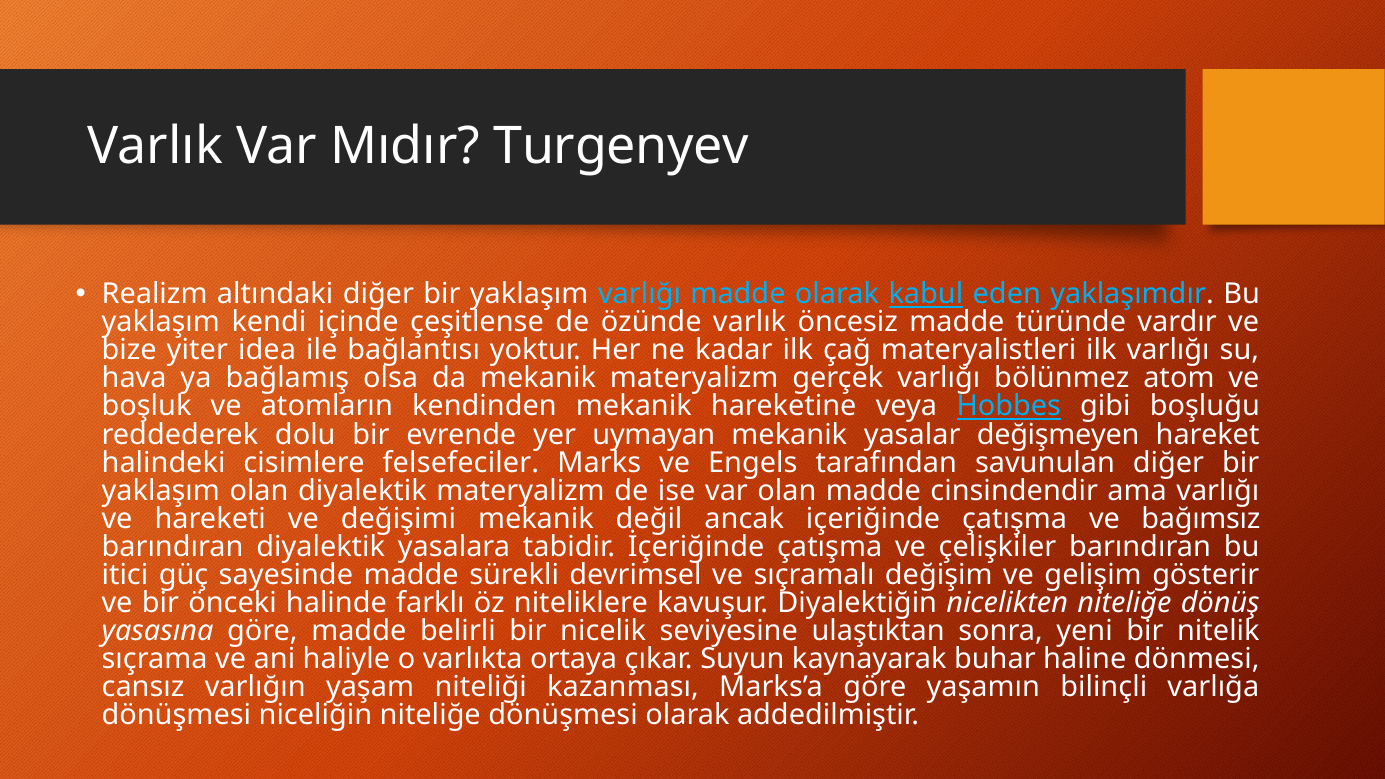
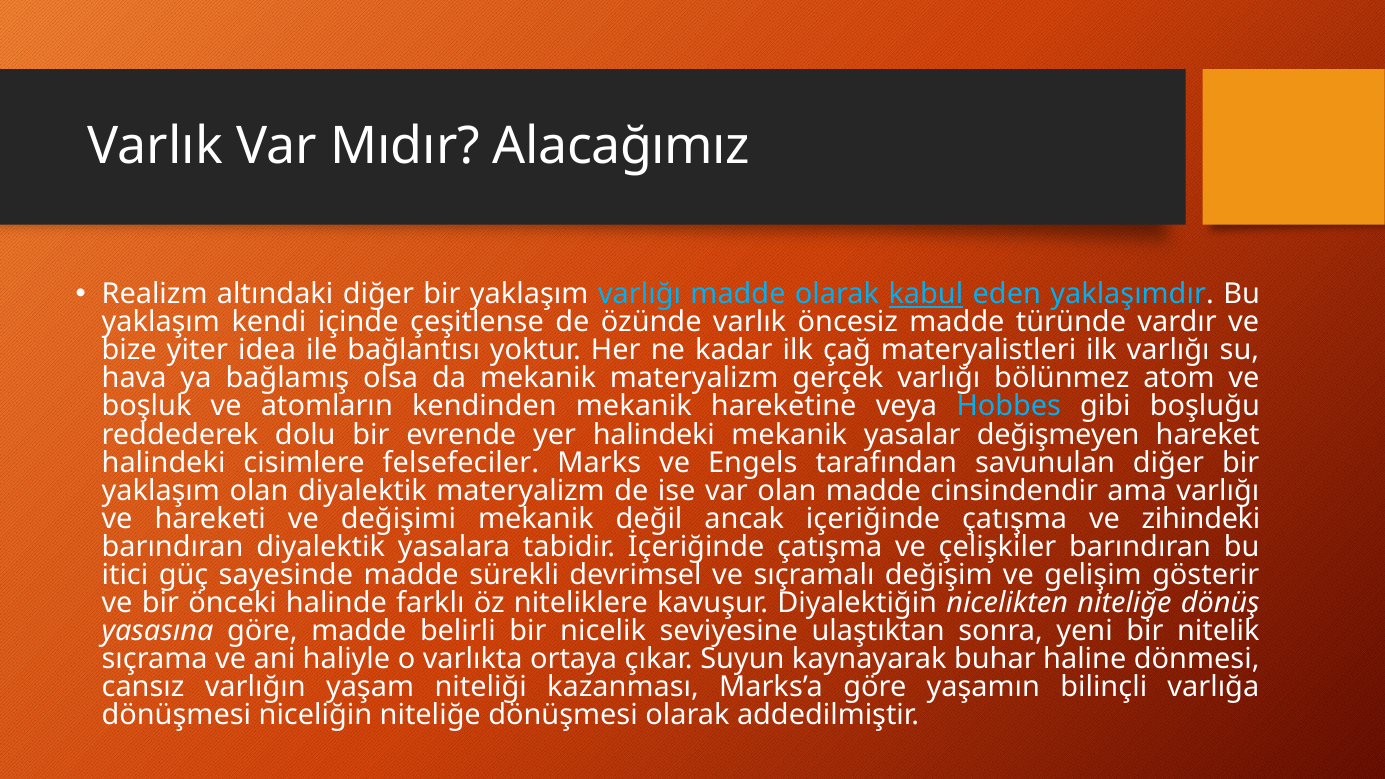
Turgenyev: Turgenyev -> Alacağımız (621, 147)
Hobbes underline: present -> none (1009, 406)
yer uymayan: uymayan -> halindeki (654, 435)
bağımsız: bağımsız -> zihindeki (1201, 519)
